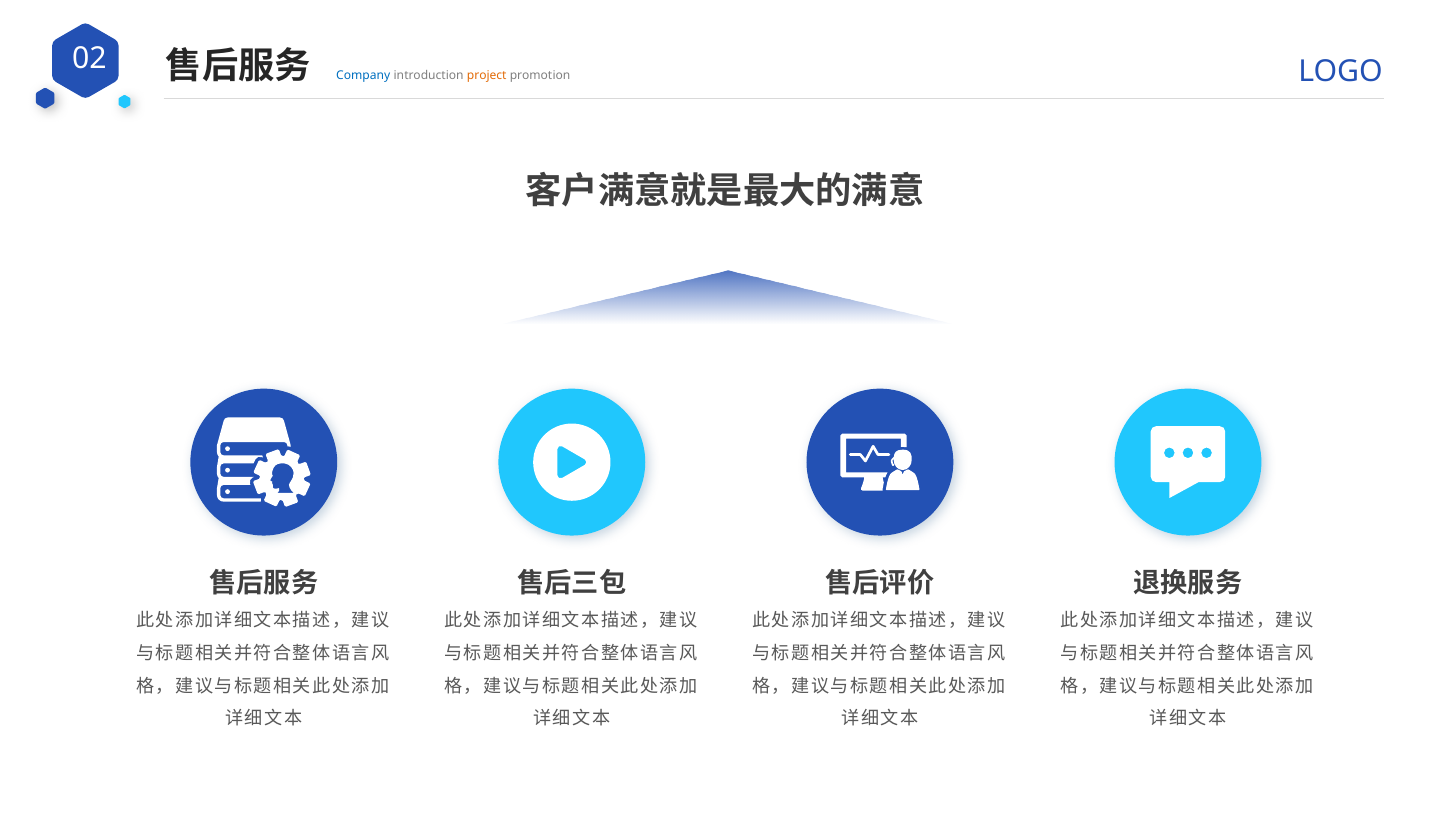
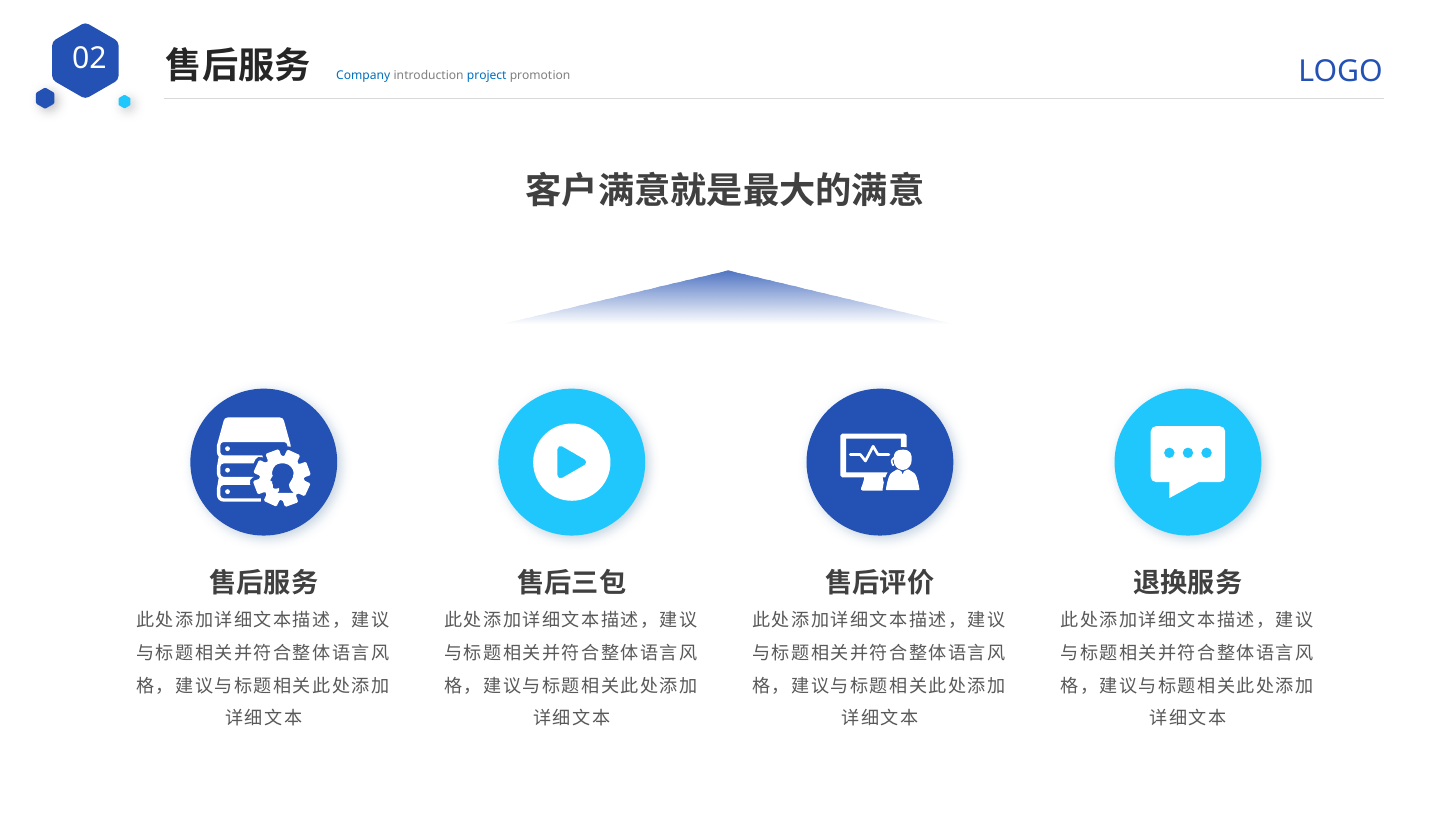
project colour: orange -> blue (487, 75)
